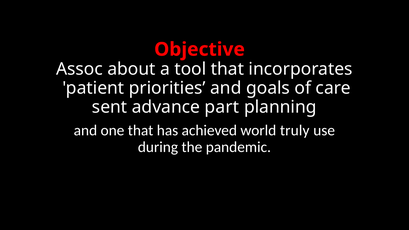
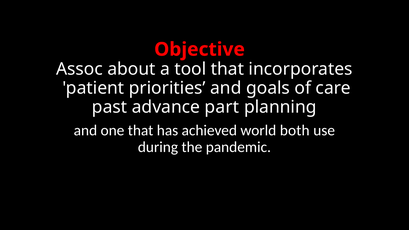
sent: sent -> past (110, 107)
truly: truly -> both (295, 131)
